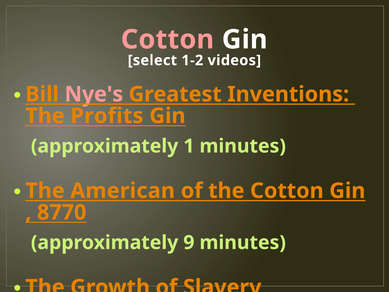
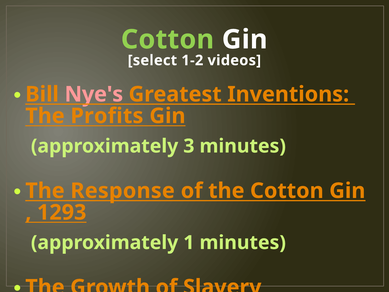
Cotton colour: pink -> light green (167, 39)
1: 1 -> 3 (189, 146)
American: American -> Response (123, 191)
8770: 8770 -> 1293 (62, 212)
9: 9 -> 1 (189, 242)
